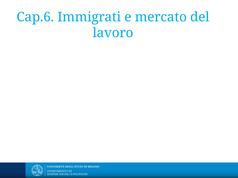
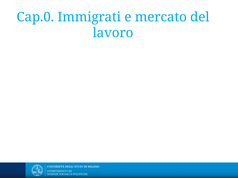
Cap.6: Cap.6 -> Cap.0 (35, 17)
